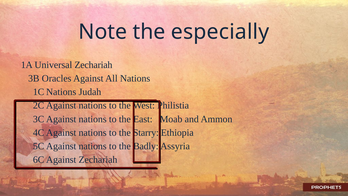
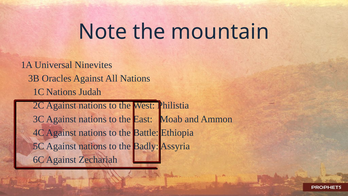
especially: especially -> mountain (220, 32)
Universal Zechariah: Zechariah -> Ninevites (93, 65)
Starry: Starry -> Battle (146, 132)
